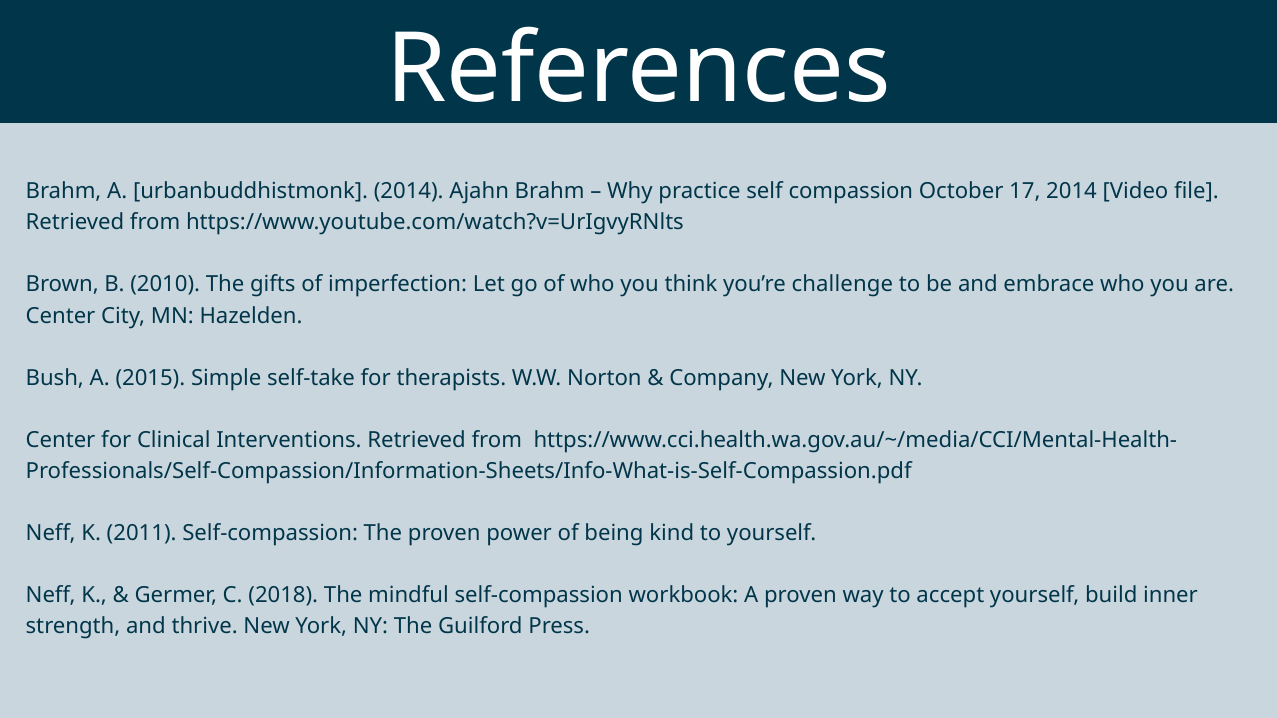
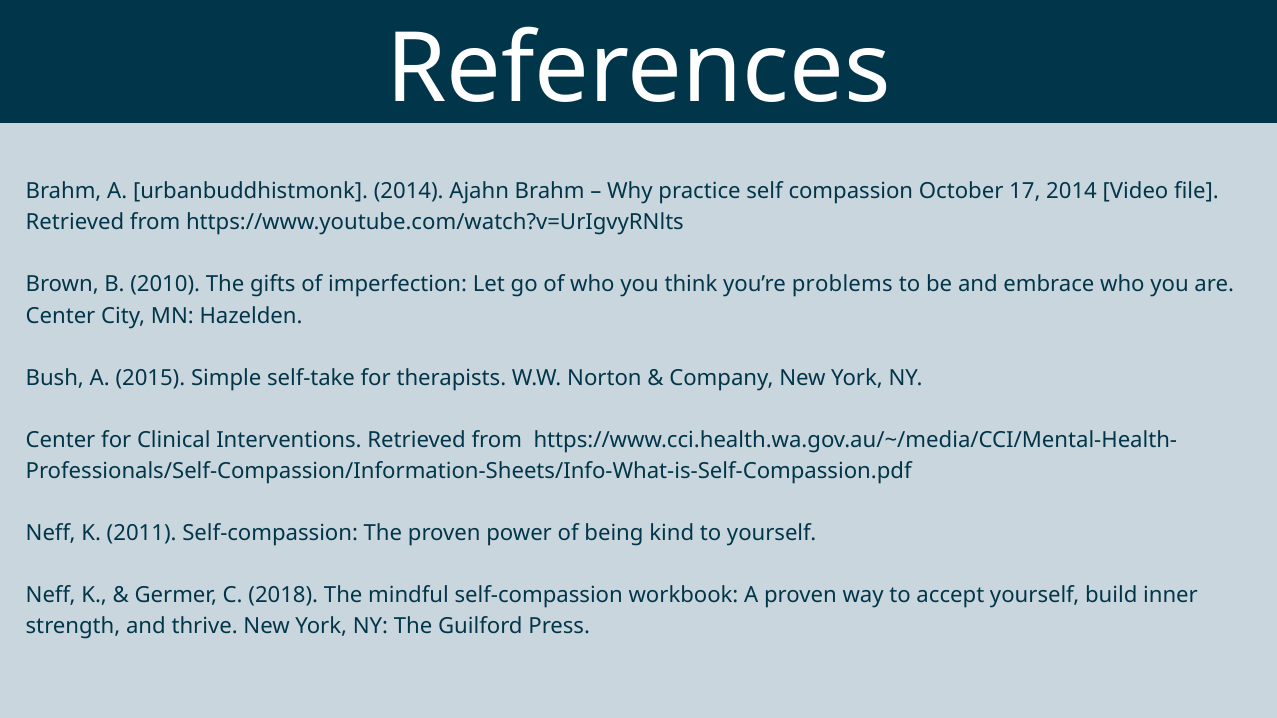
challenge: challenge -> problems (842, 285)
